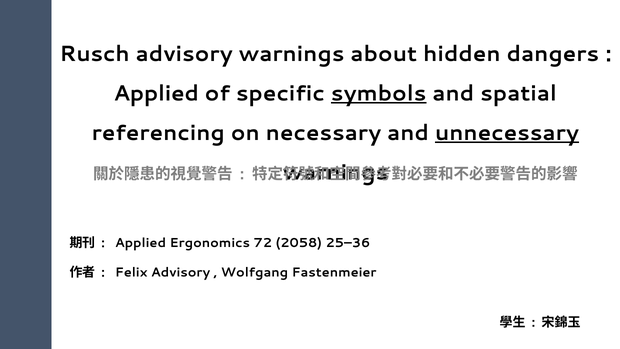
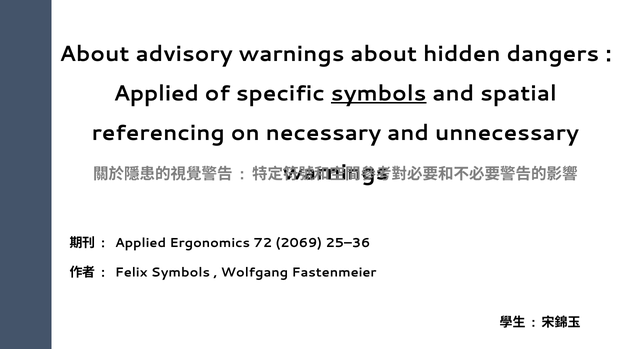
Rusch: Rusch -> About (94, 54)
unnecessary underline: present -> none (507, 133)
2058: 2058 -> 2069 (299, 243)
Felix Advisory: Advisory -> Symbols (180, 272)
